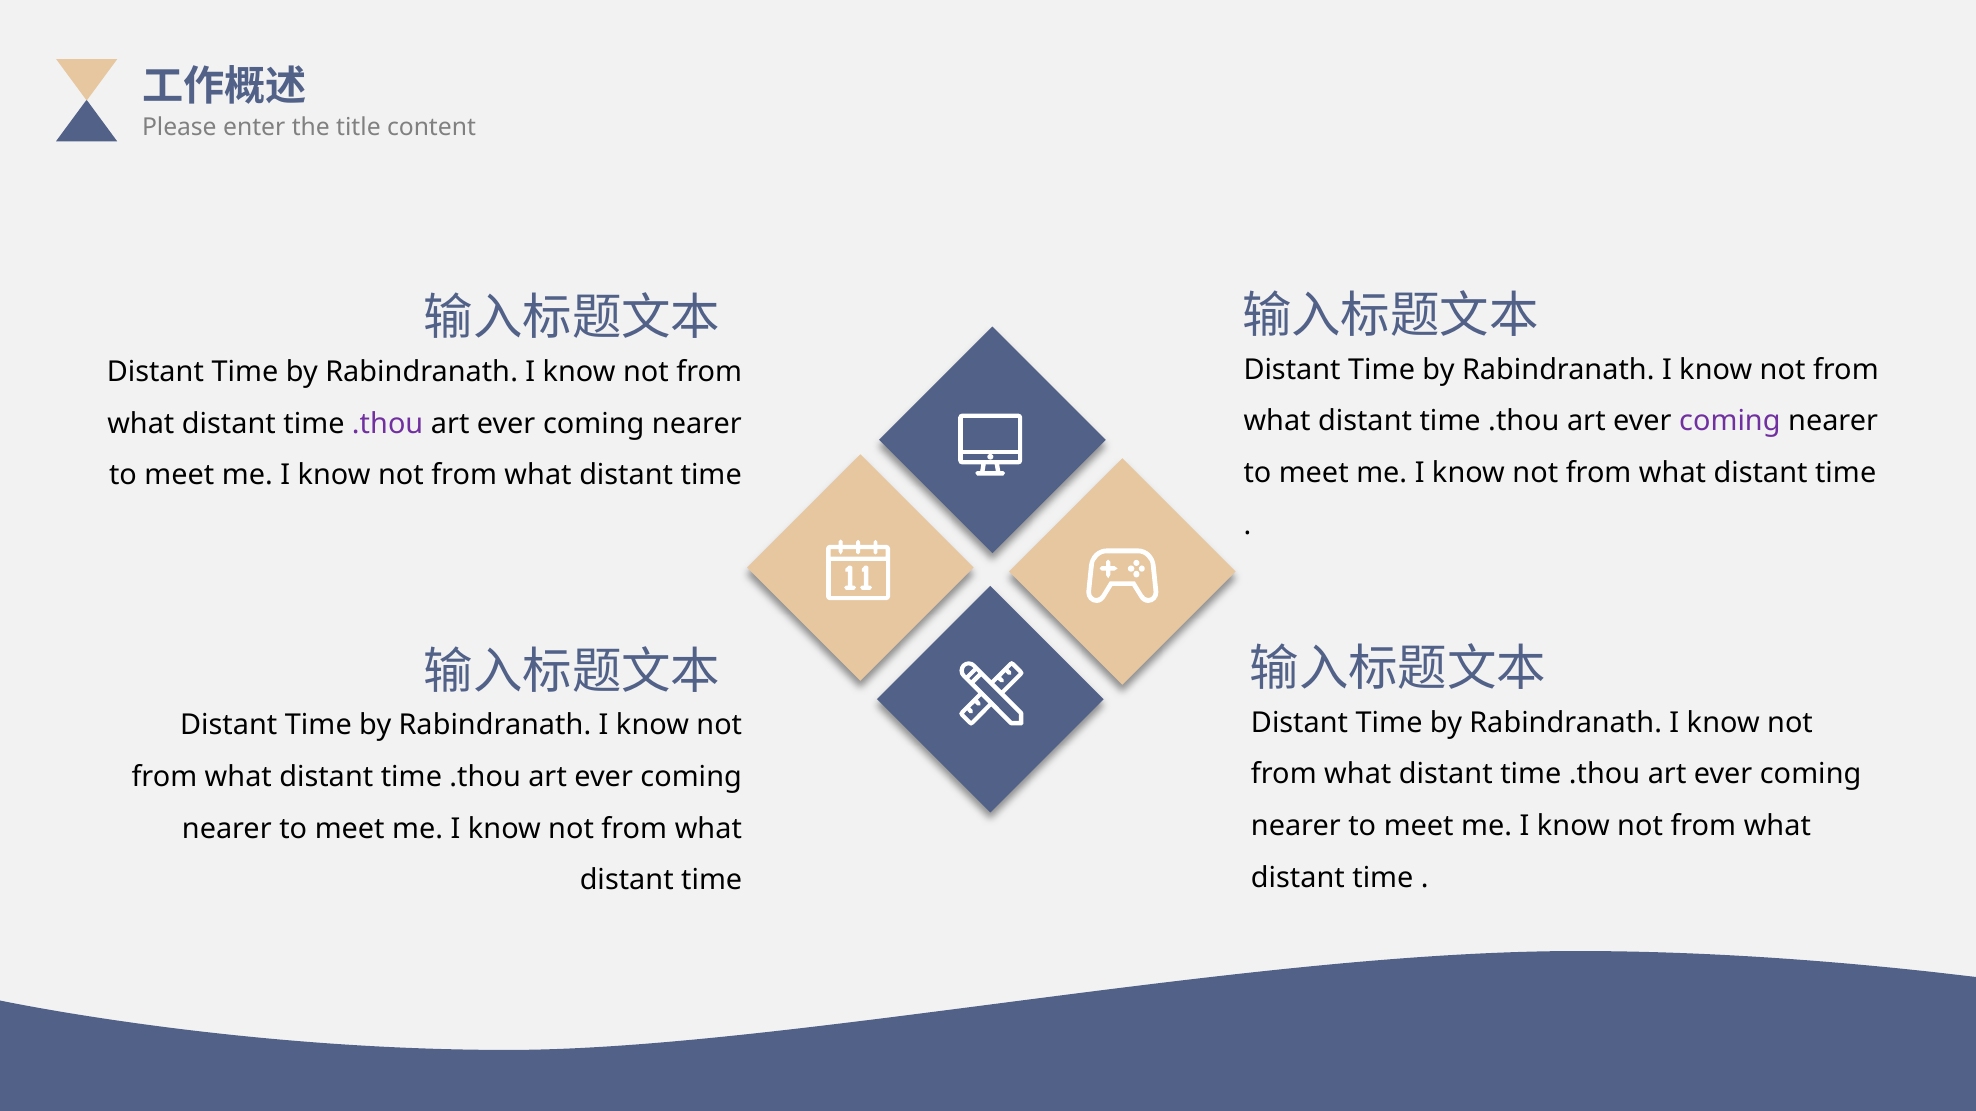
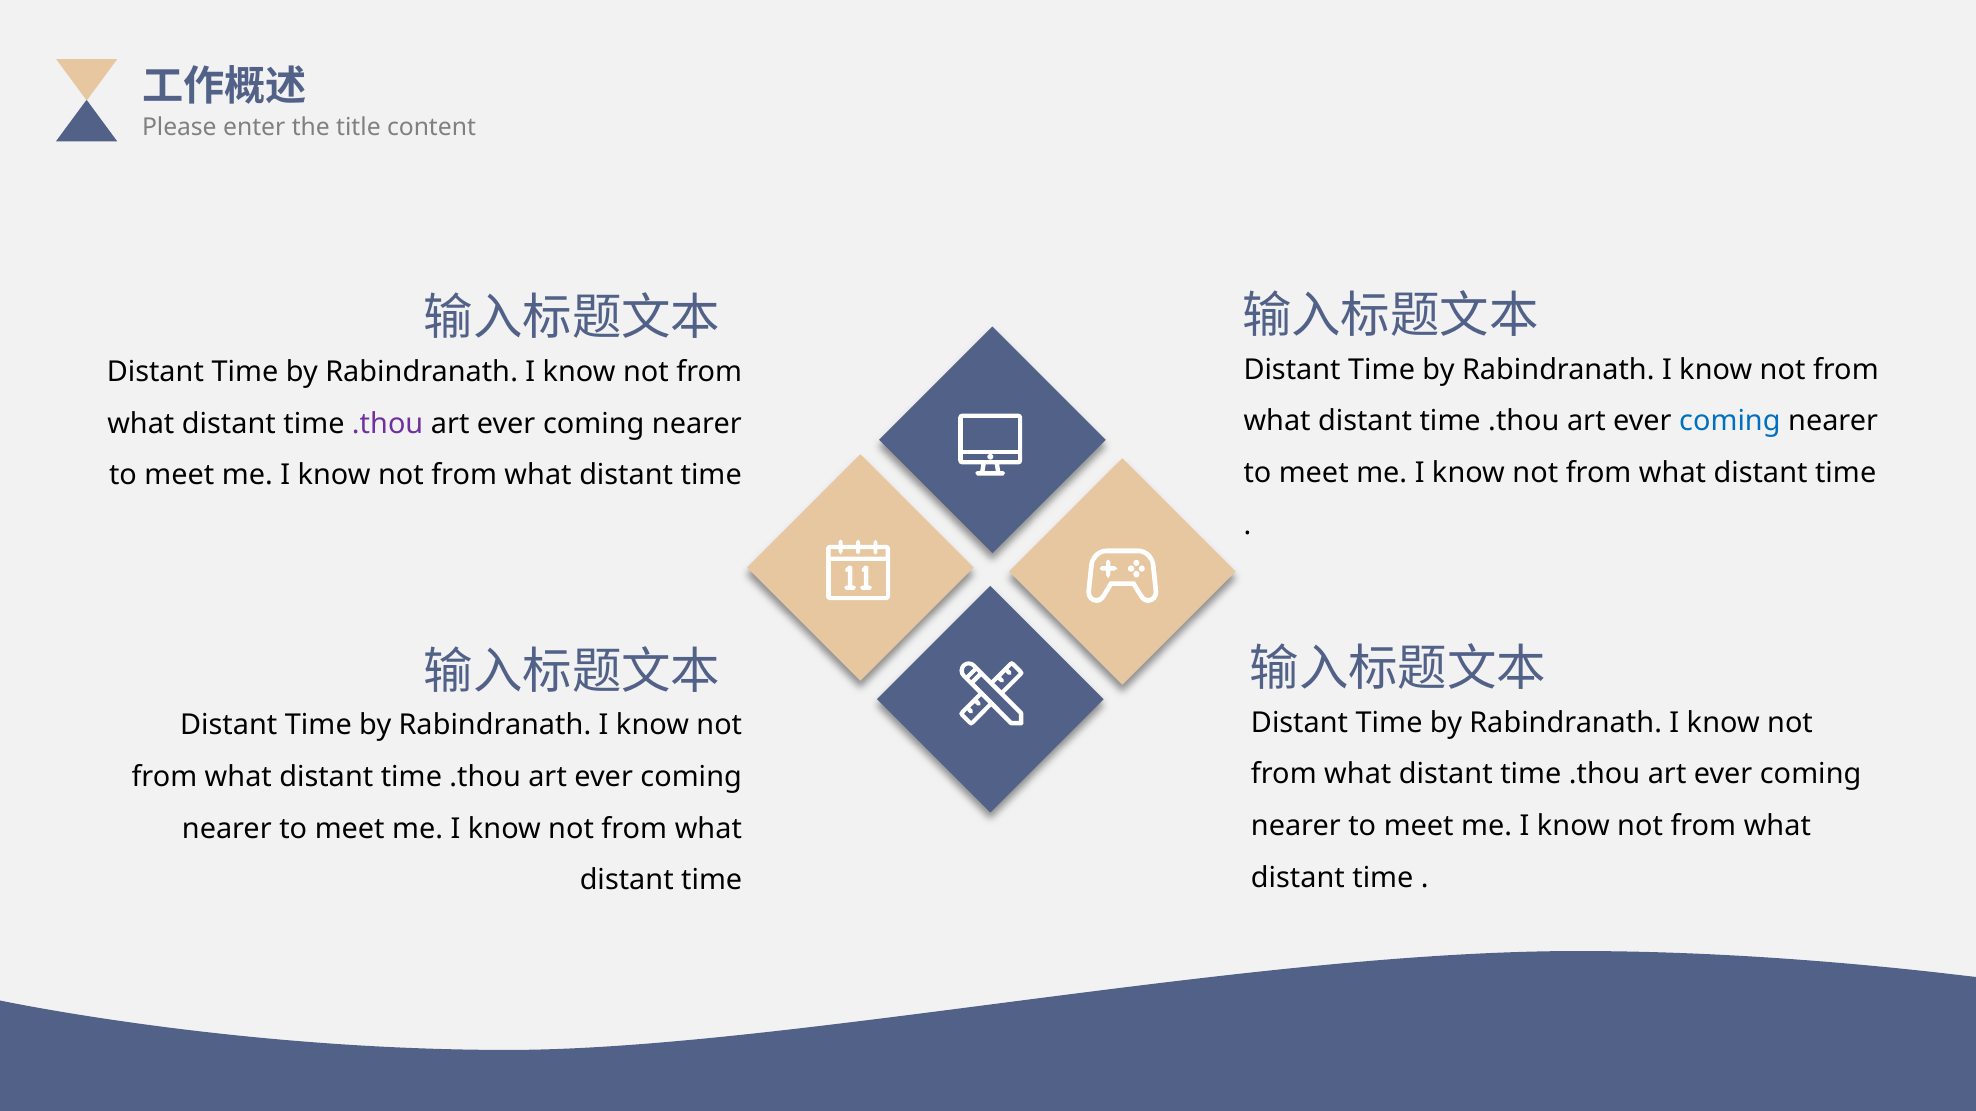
coming colour: purple -> blue (1730, 422)
